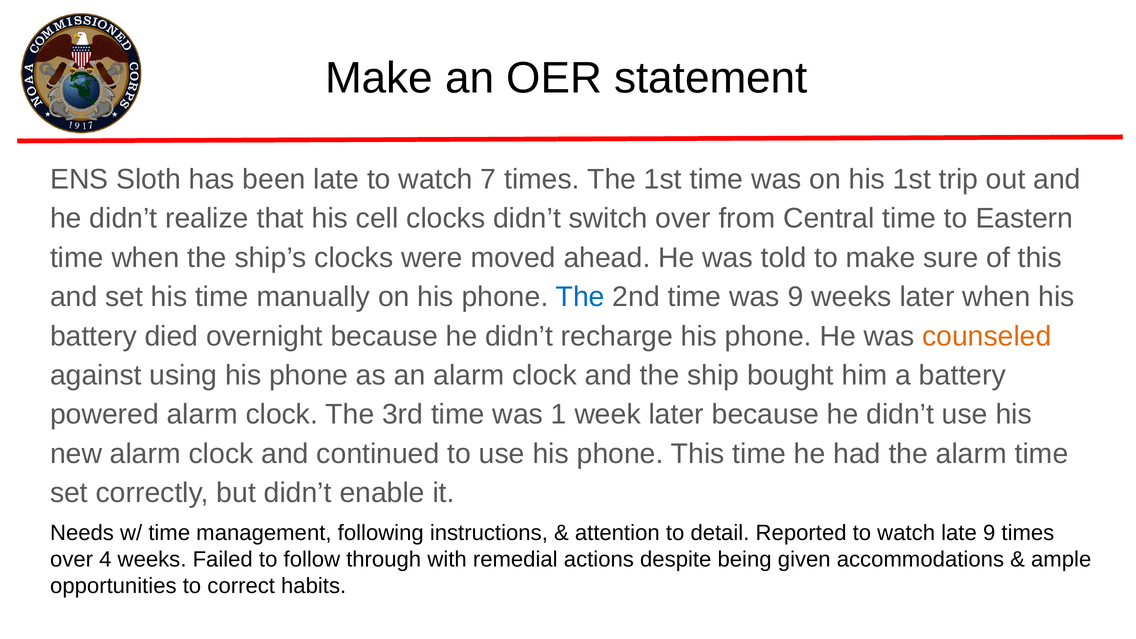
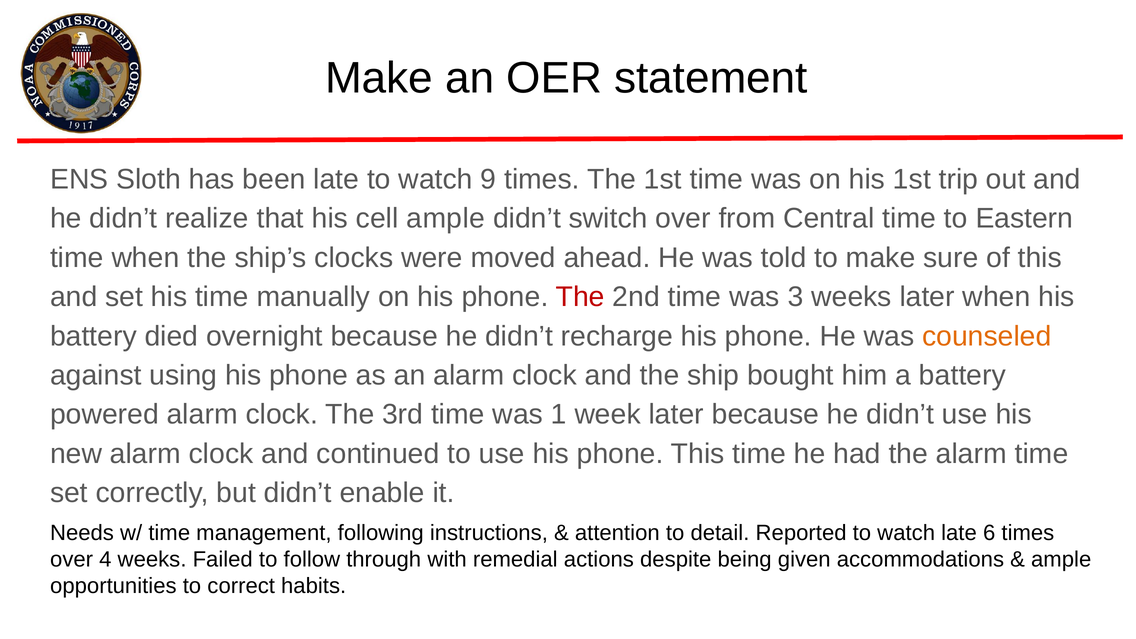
7: 7 -> 9 (488, 179)
cell clocks: clocks -> ample (446, 219)
The colour: blue -> red (580, 297)
was 9: 9 -> 3 (795, 297)
late 9: 9 -> 6 (989, 533)
